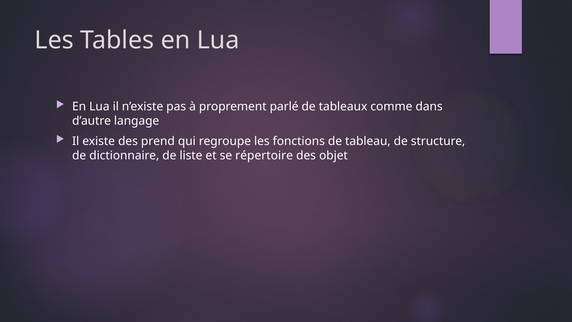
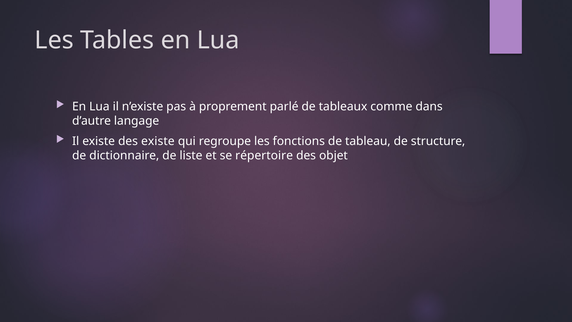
des prend: prend -> existe (158, 141)
